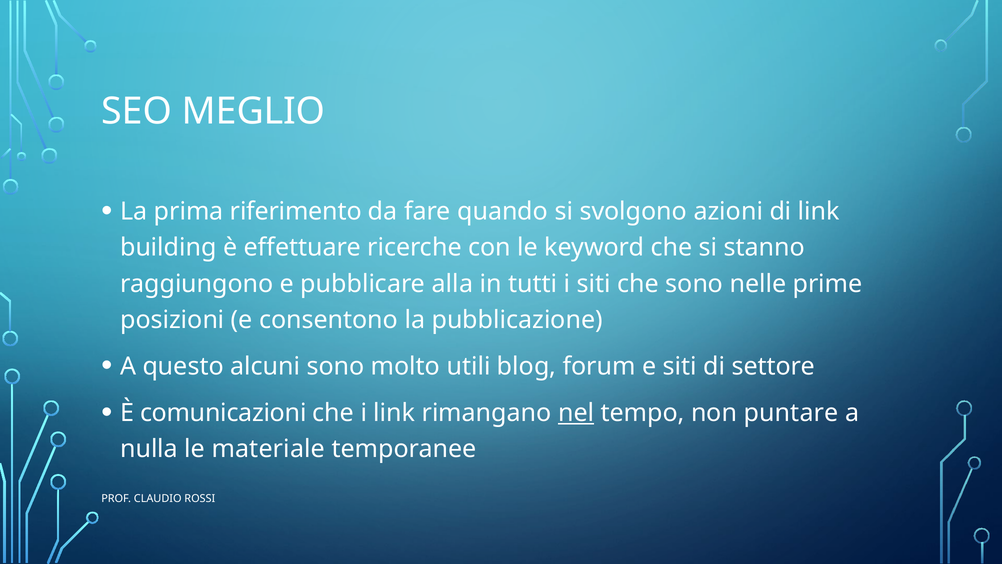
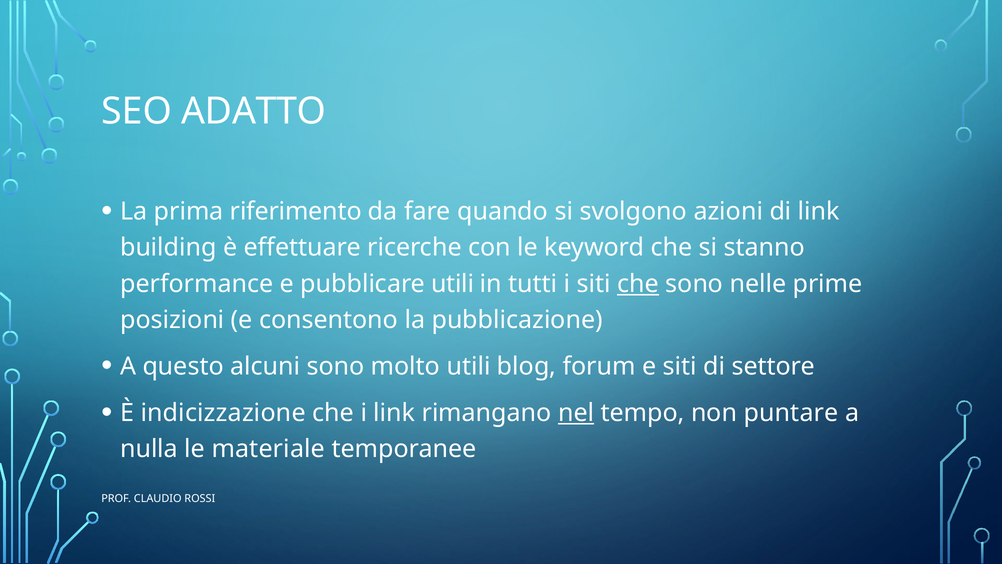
MEGLIO: MEGLIO -> ADATTO (254, 111)
raggiungono: raggiungono -> performance (197, 284)
pubblicare alla: alla -> utili (453, 284)
che underline: none -> present (638, 284)
comunicazioni: comunicazioni -> indicizzazione (223, 413)
